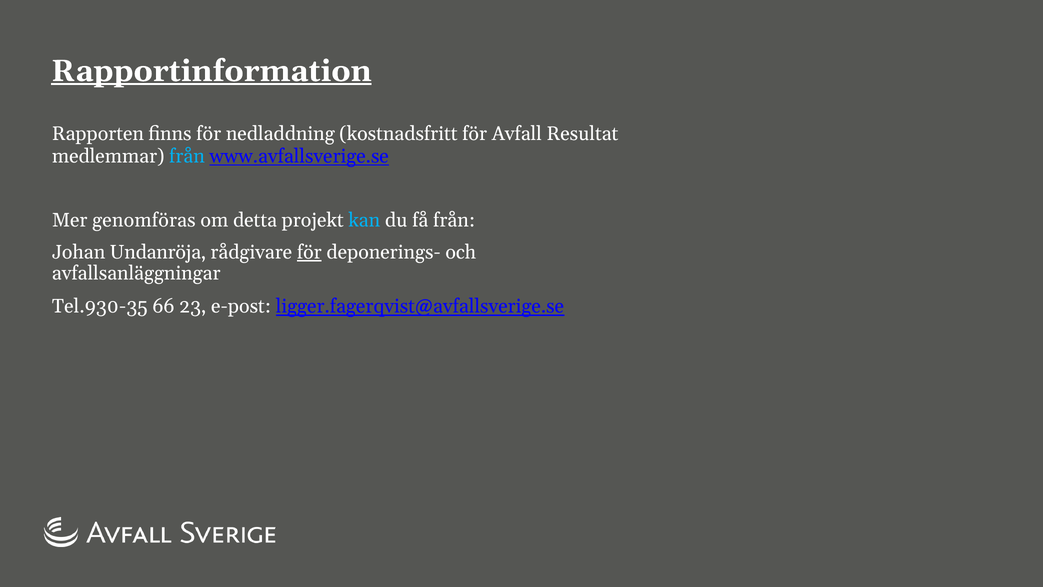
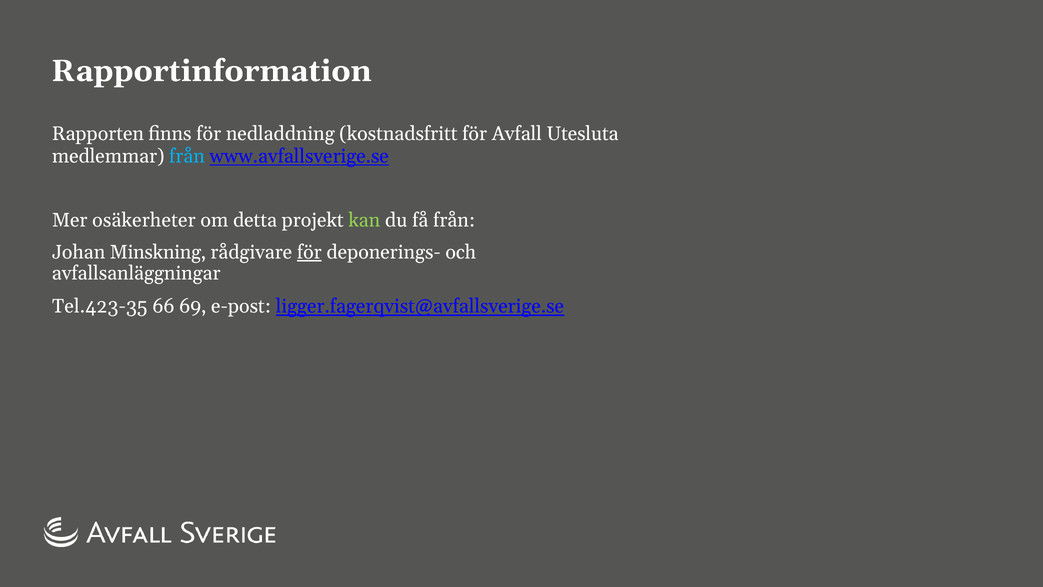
Rapportinformation underline: present -> none (211, 71)
Resultat: Resultat -> Utesluta (583, 134)
genomföras: genomföras -> osäkerheter (144, 220)
kan colour: light blue -> light green (364, 220)
Undanröja: Undanröja -> Minskning (158, 252)
Tel.930-35: Tel.930-35 -> Tel.423-35 (100, 306)
23: 23 -> 69 (193, 306)
